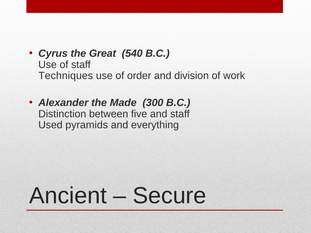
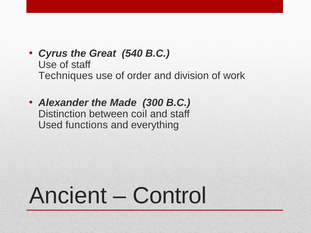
five: five -> coil (139, 114)
pyramids: pyramids -> functions (87, 125)
Secure: Secure -> Control (170, 196)
